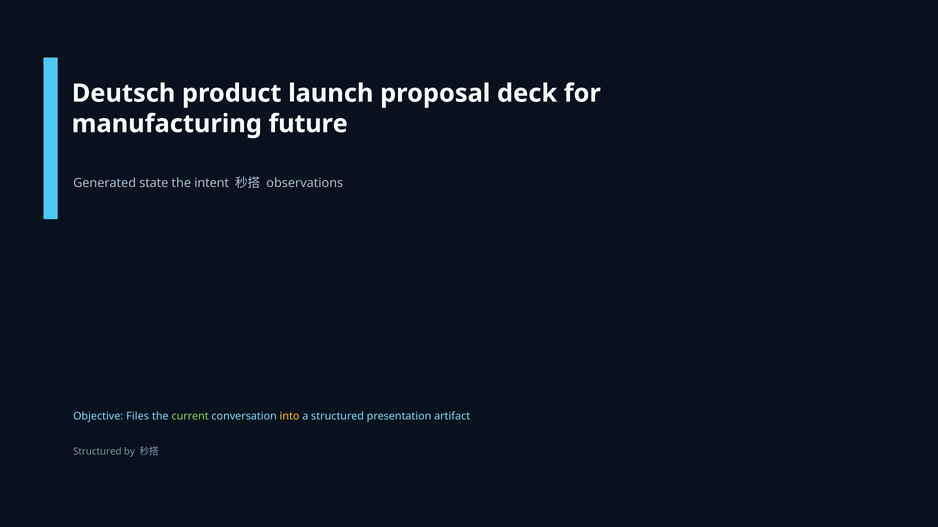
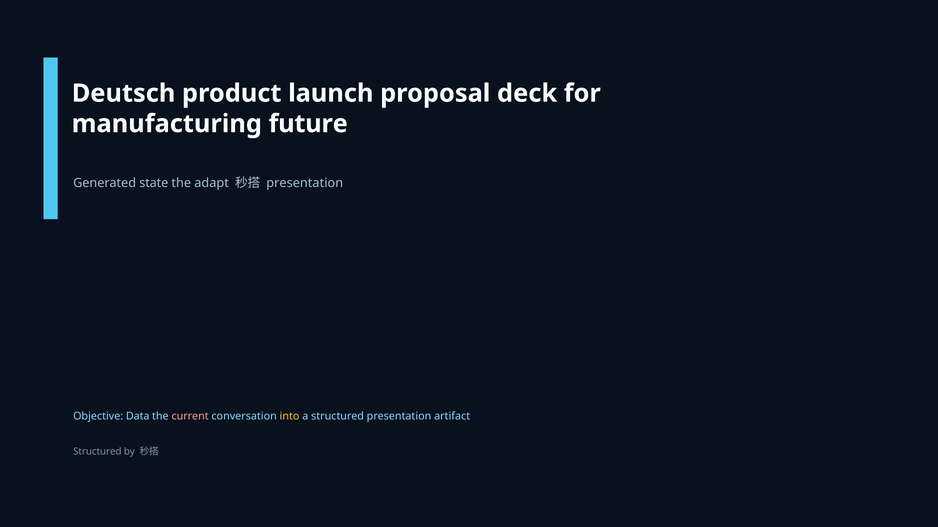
intent: intent -> adapt (212, 183)
observations: observations -> presentation (305, 183)
Files: Files -> Data (138, 416)
current colour: light green -> pink (190, 416)
